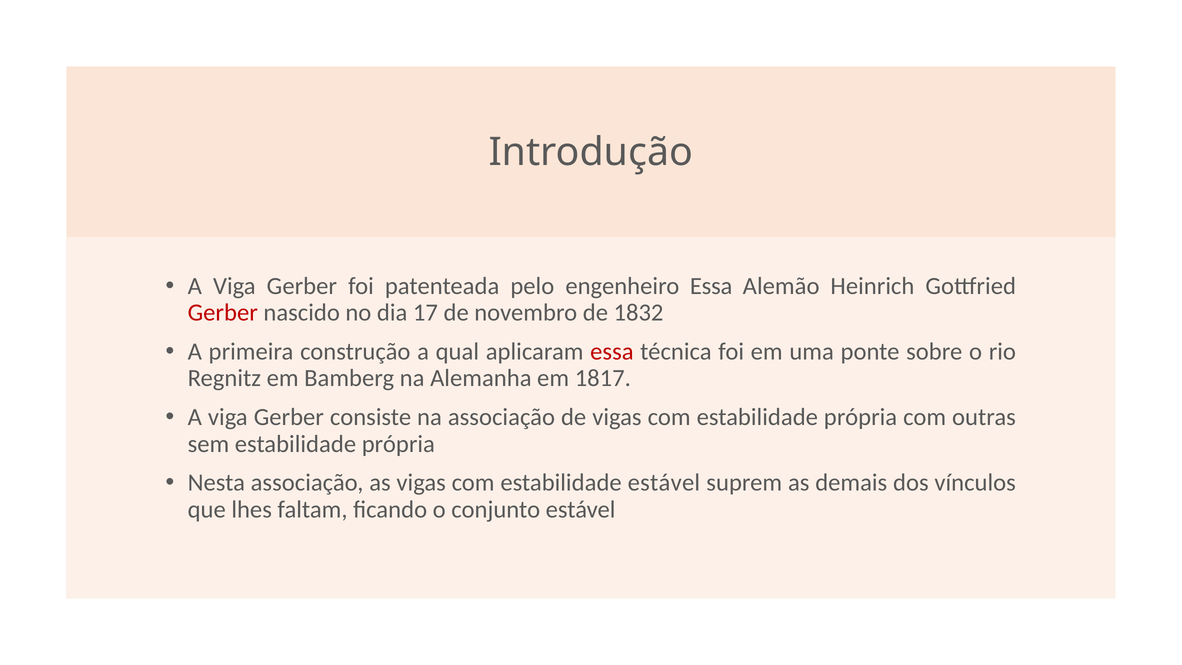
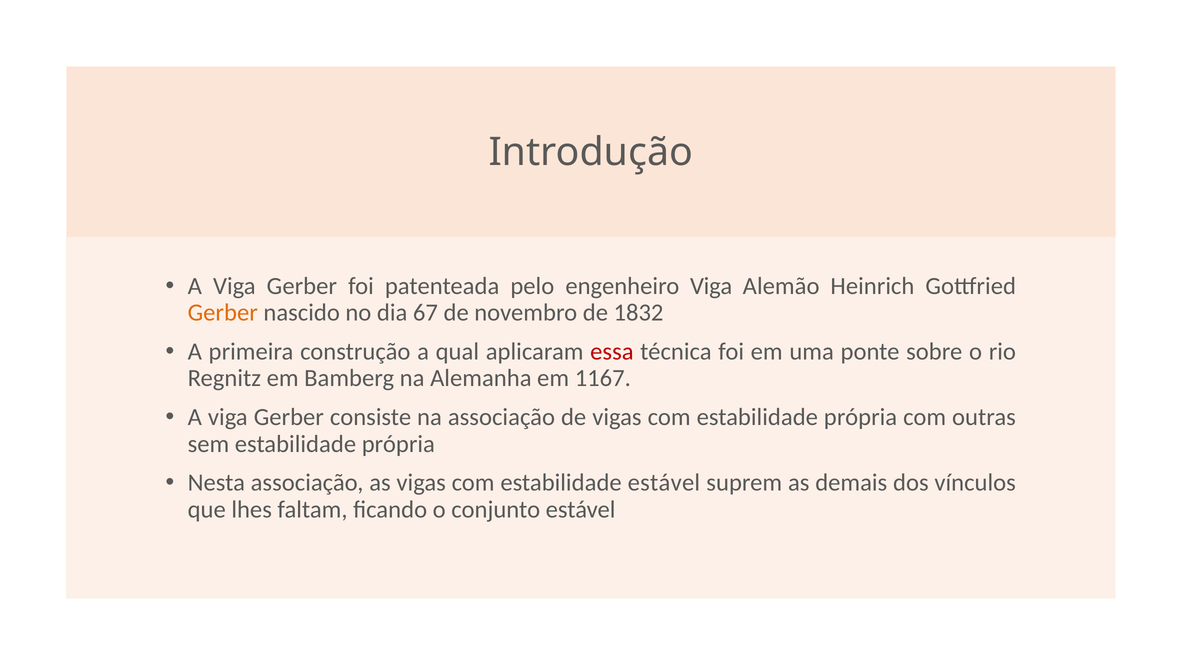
engenheiro Essa: Essa -> Viga (711, 286)
Gerber colour: red -> orange (223, 313)
17: 17 -> 67 (425, 313)
1817: 1817 -> 1167 (603, 378)
